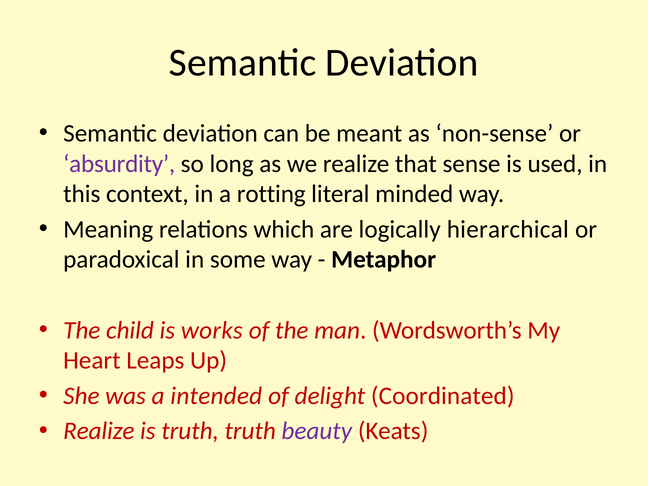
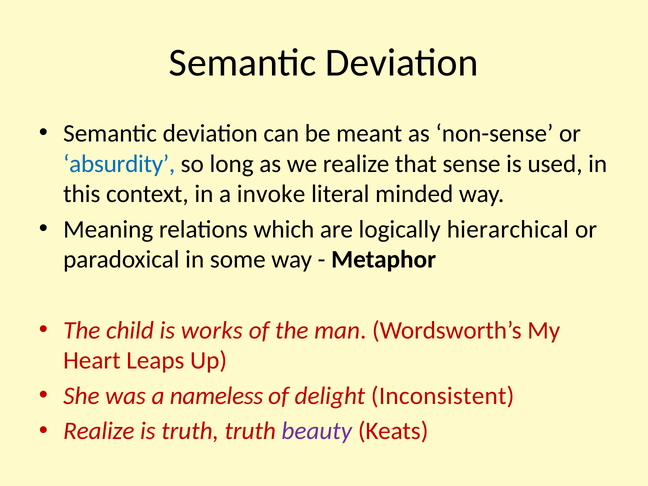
absurdity colour: purple -> blue (119, 164)
rotting: rotting -> invoke (271, 194)
intended: intended -> nameless (217, 396)
Coordinated: Coordinated -> Inconsistent (443, 396)
